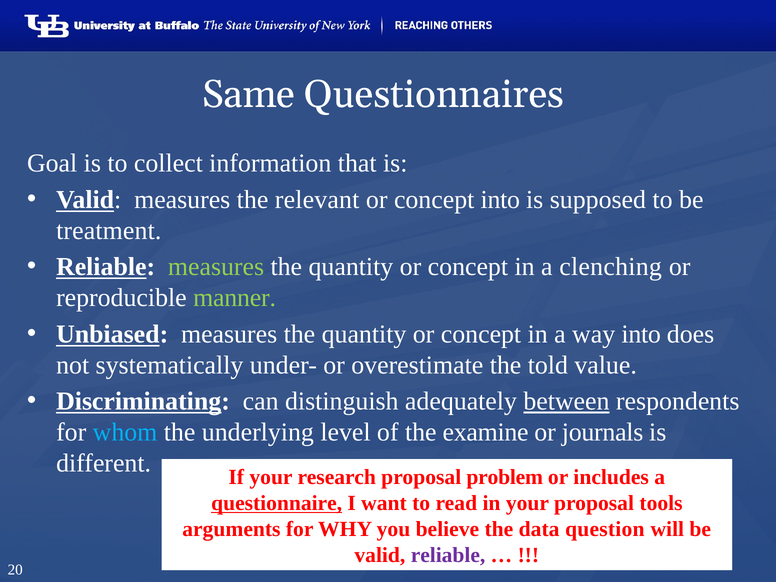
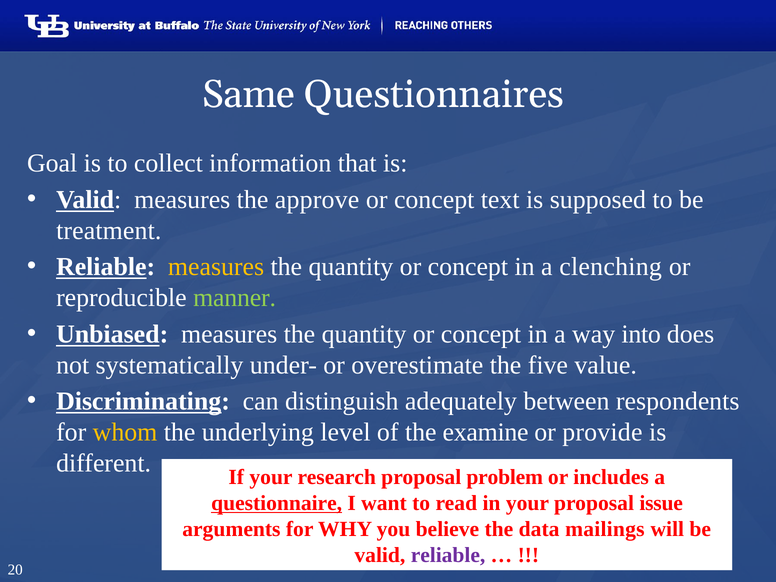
relevant: relevant -> approve (317, 200)
concept into: into -> text (500, 200)
measures colour: light green -> yellow (216, 267)
told: told -> five (548, 365)
between underline: present -> none (566, 401)
whom colour: light blue -> yellow (125, 432)
journals: journals -> provide (602, 432)
tools: tools -> issue (661, 503)
question: question -> mailings (605, 529)
